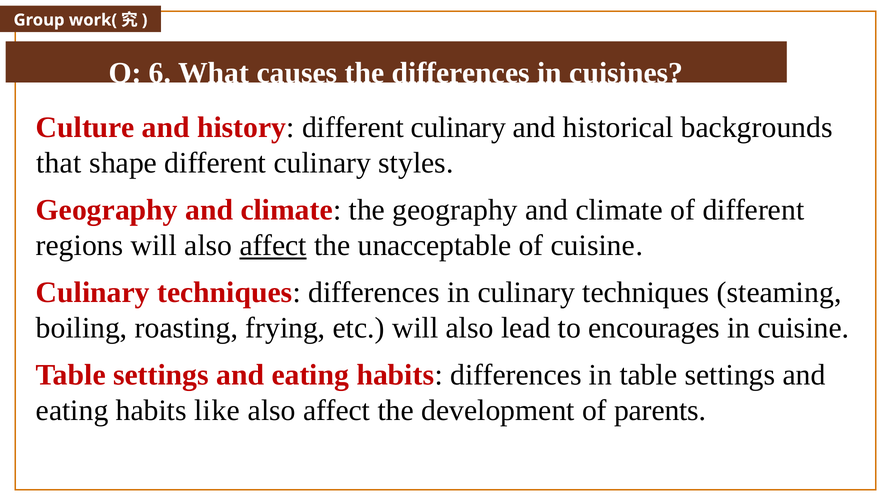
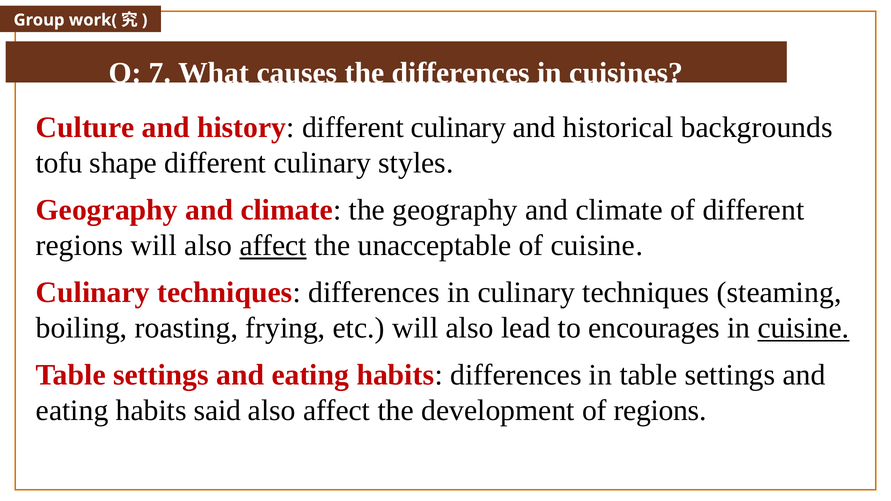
6: 6 -> 7 (160, 73)
that: that -> tofu (59, 163)
cuisine underline: none -> present (803, 328)
like: like -> said (217, 411)
of parents: parents -> regions (660, 411)
